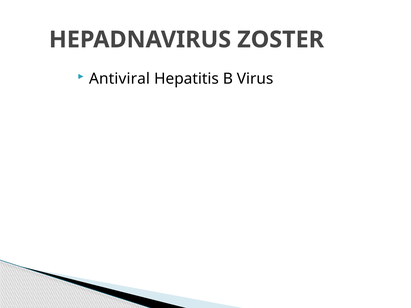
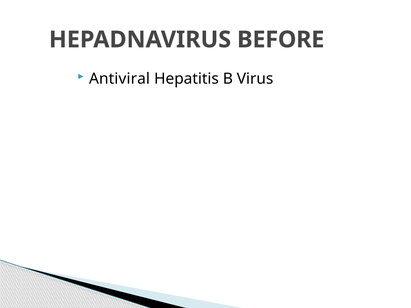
ZOSTER: ZOSTER -> BEFORE (281, 40)
